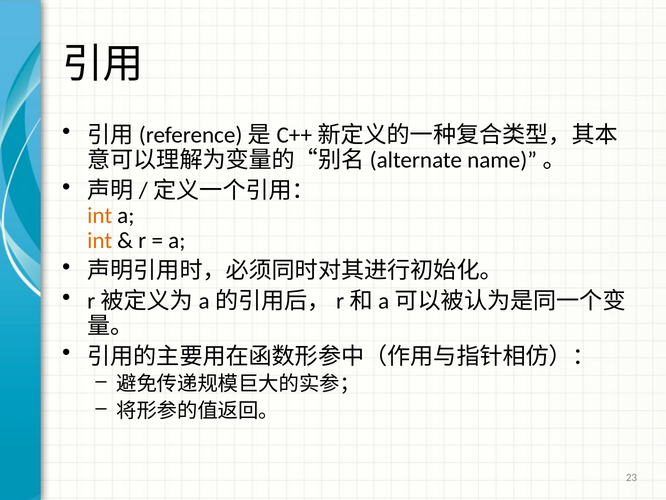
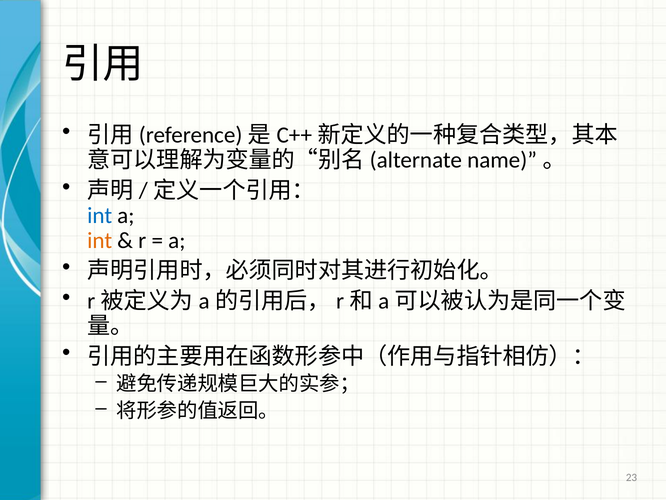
int colour: orange -> blue (100, 215)
